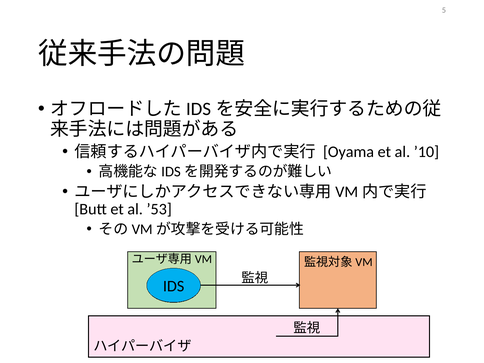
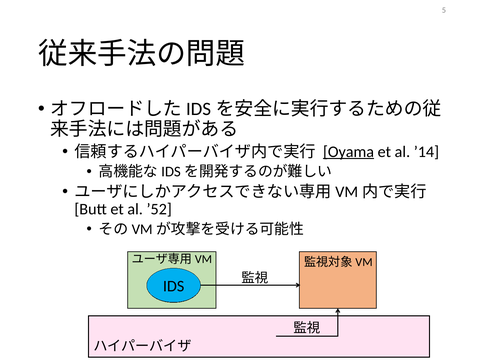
Oyama underline: none -> present (349, 152)
’10: ’10 -> ’14 (426, 152)
’53: ’53 -> ’52 (159, 209)
